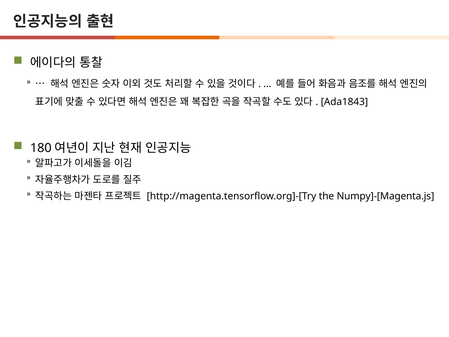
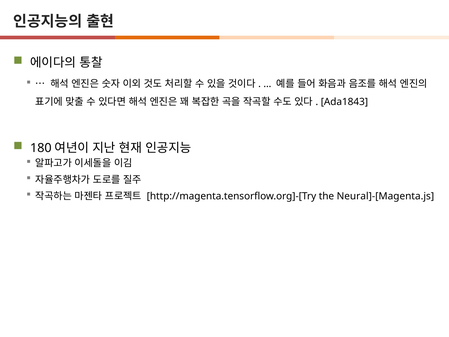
Numpy]-[Magenta.js: Numpy]-[Magenta.js -> Neural]-[Magenta.js (385, 196)
